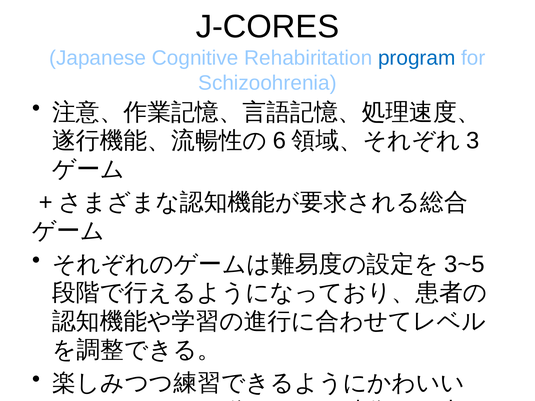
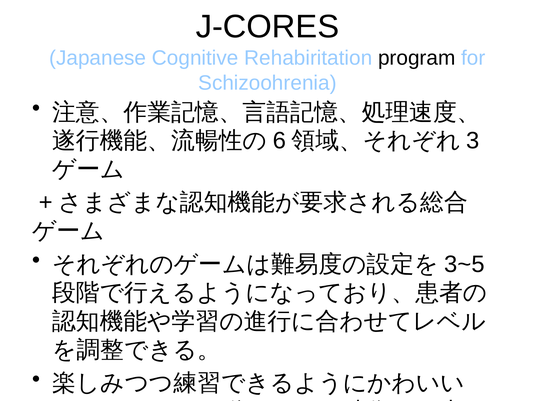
program colour: blue -> black (417, 58)
